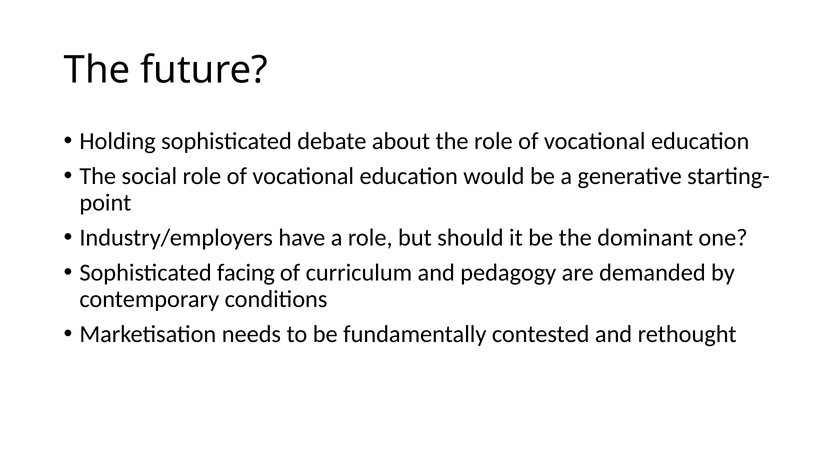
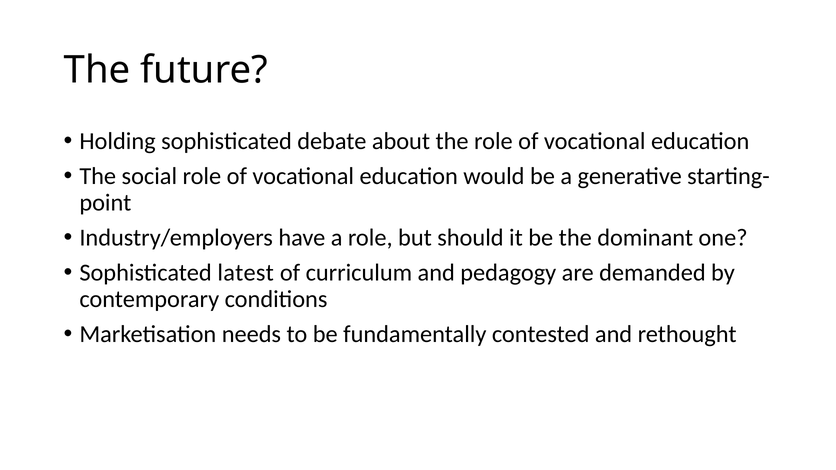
facing: facing -> latest (246, 273)
